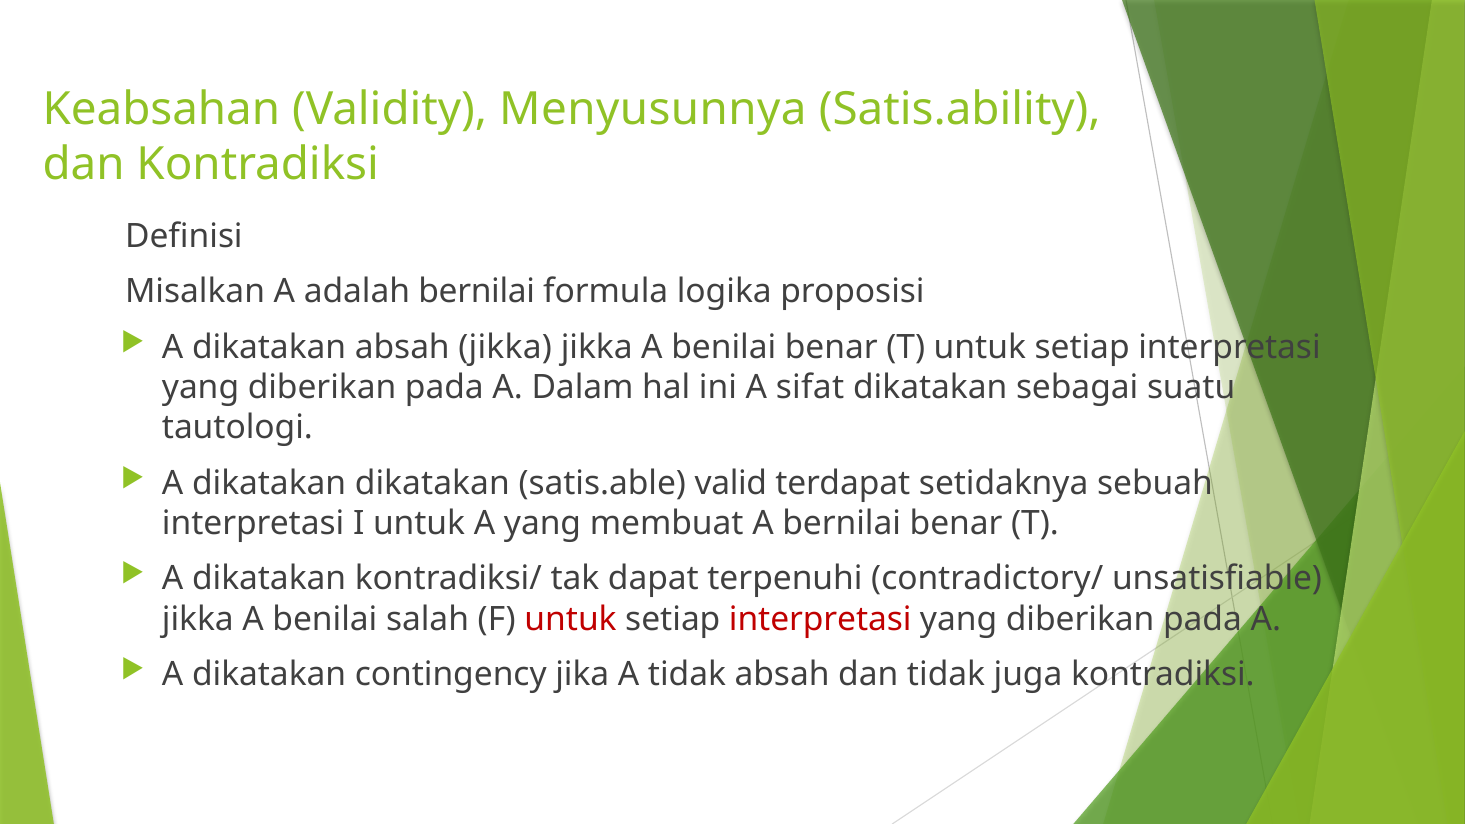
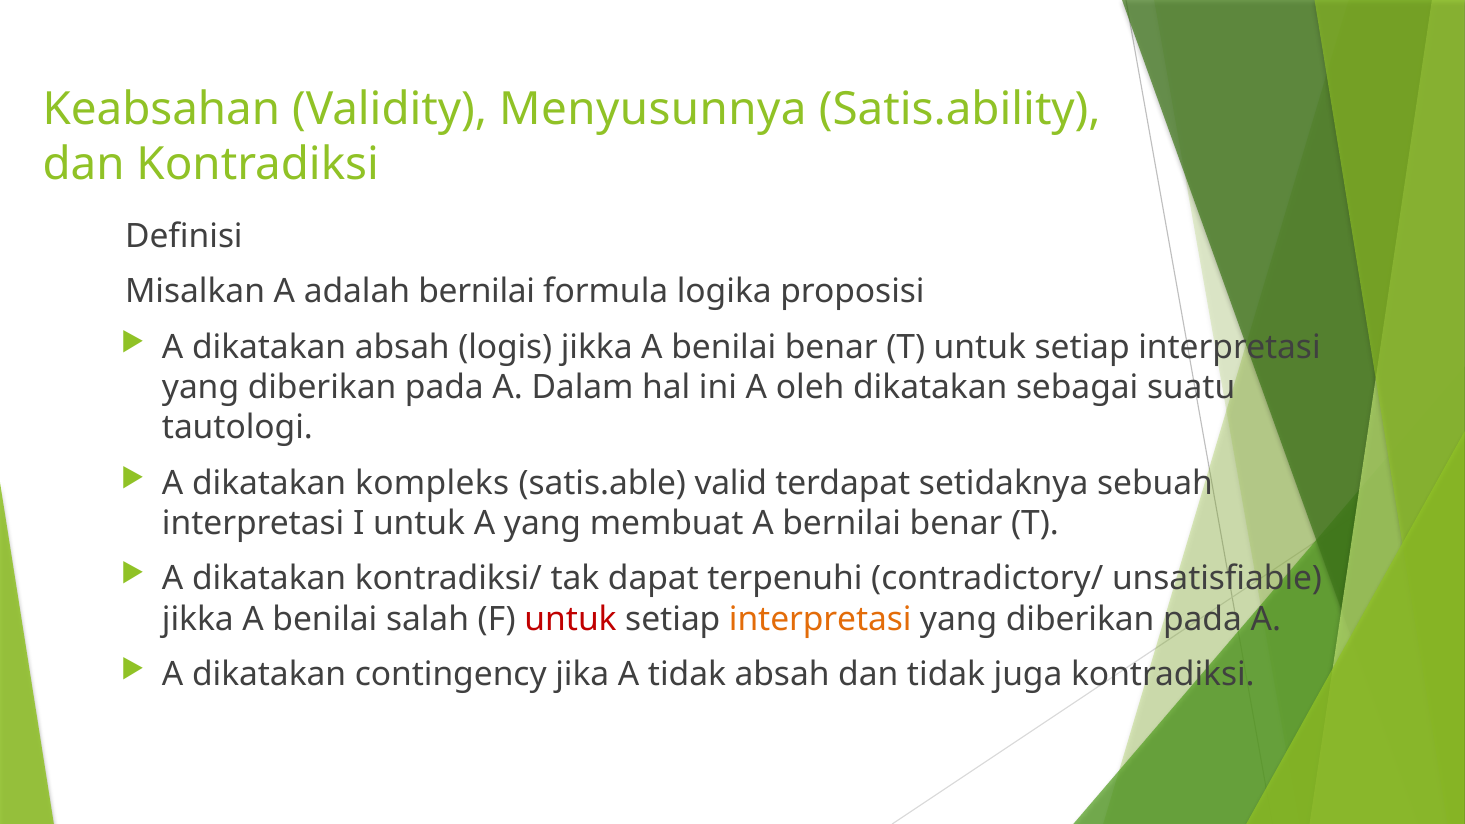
absah jikka: jikka -> logis (505, 347)
sifat: sifat -> oleh (810, 387)
dikatakan dikatakan: dikatakan -> kompleks (432, 483)
interpretasi colour: red -> orange (820, 619)
